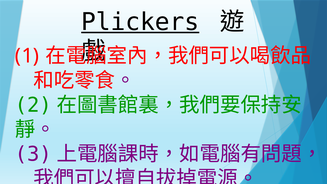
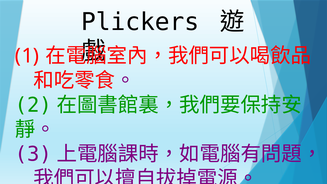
Plickers underline: present -> none (140, 22)
